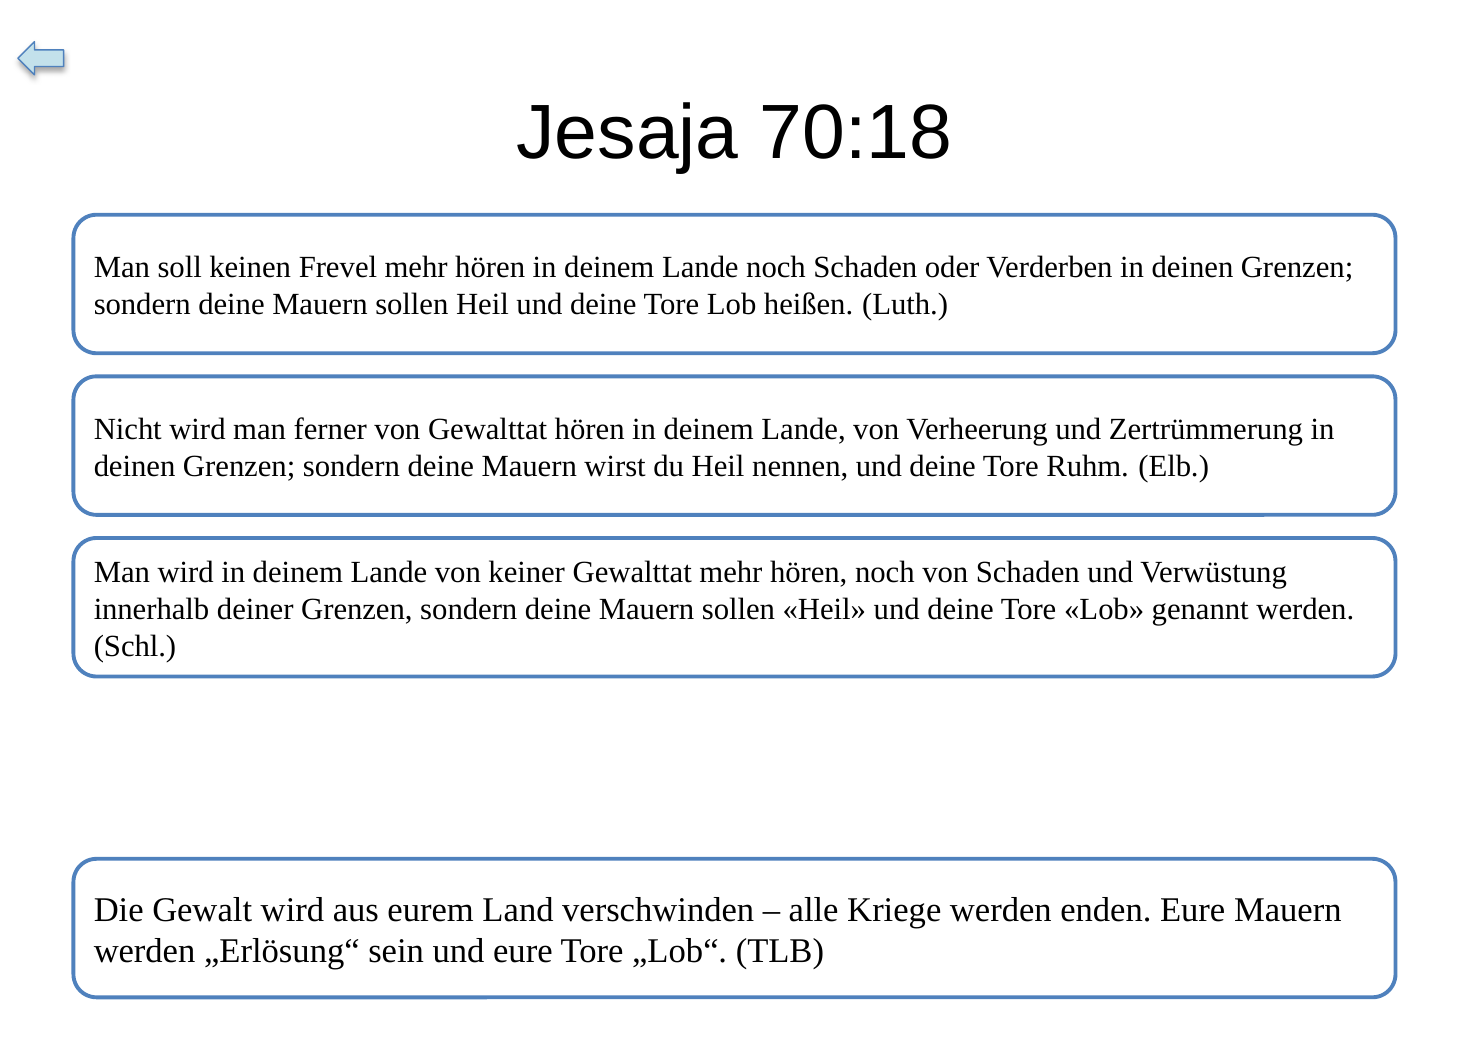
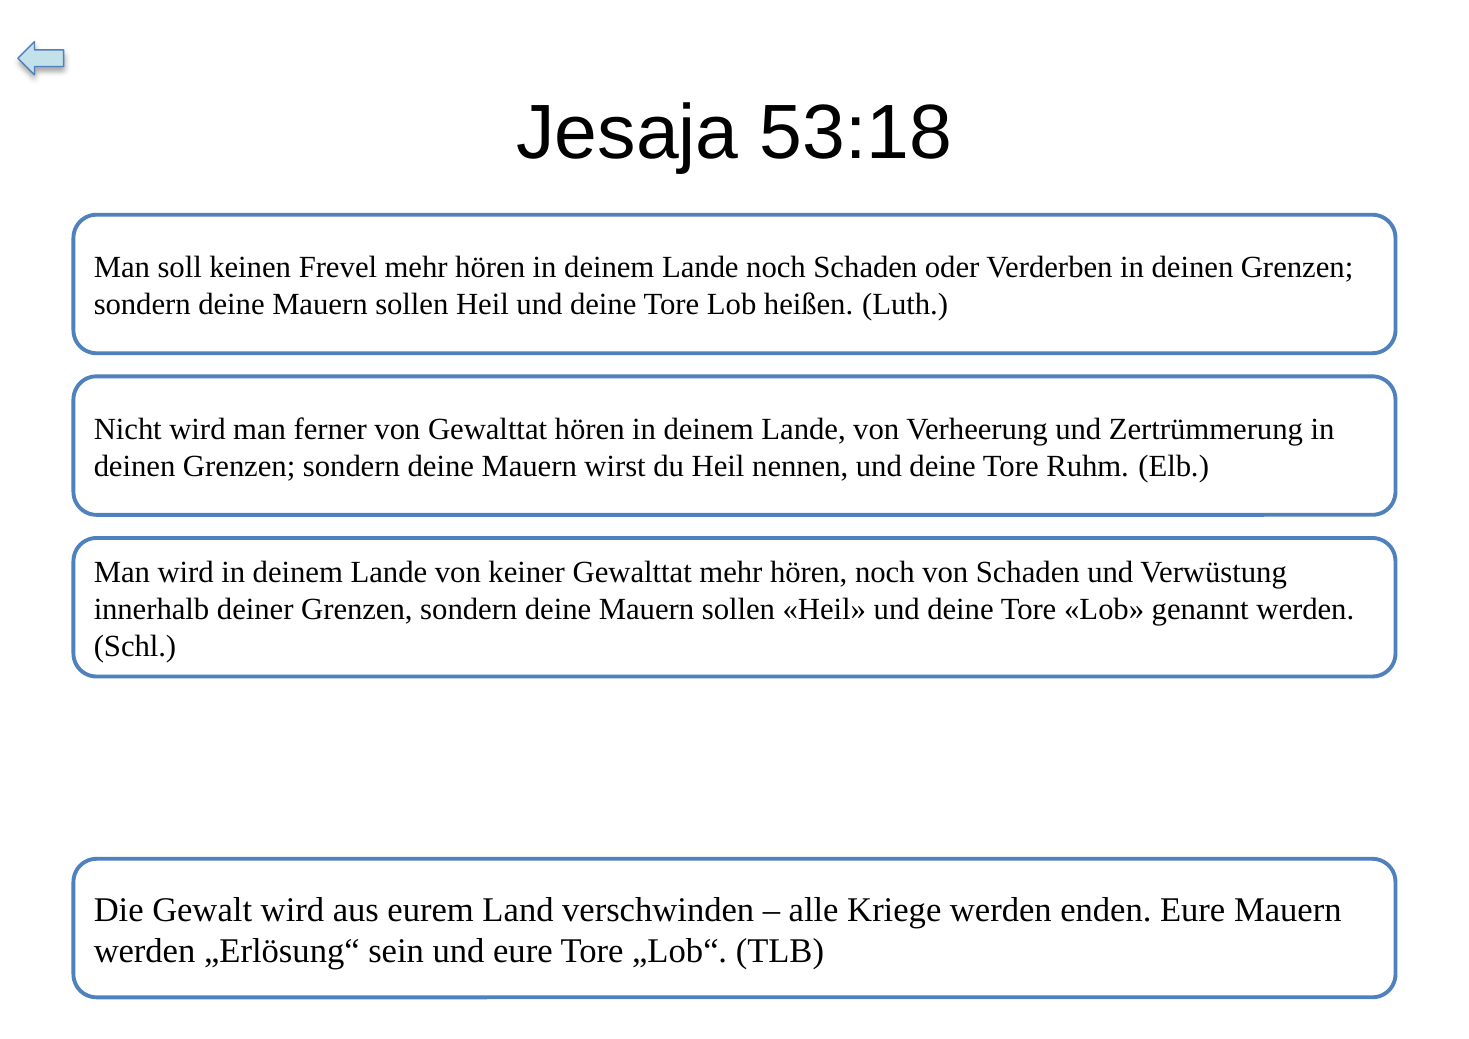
70:18: 70:18 -> 53:18 (856, 133)
